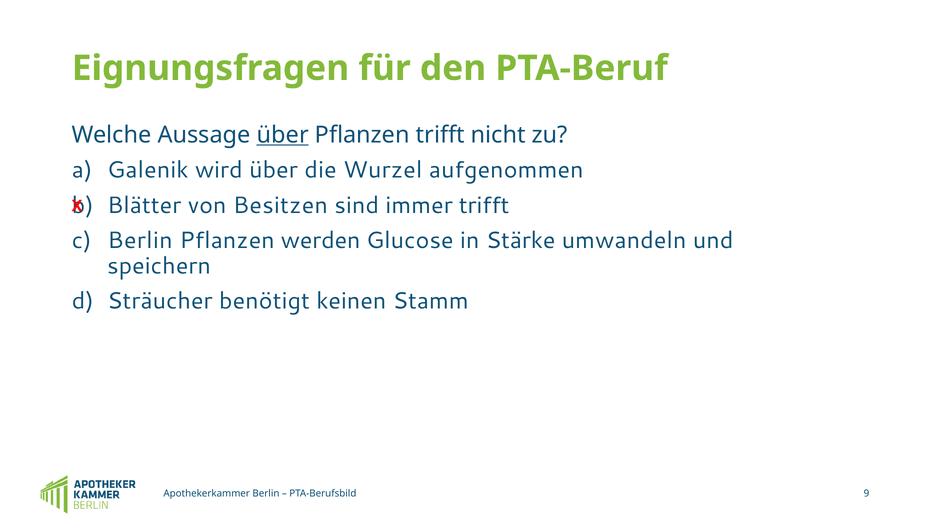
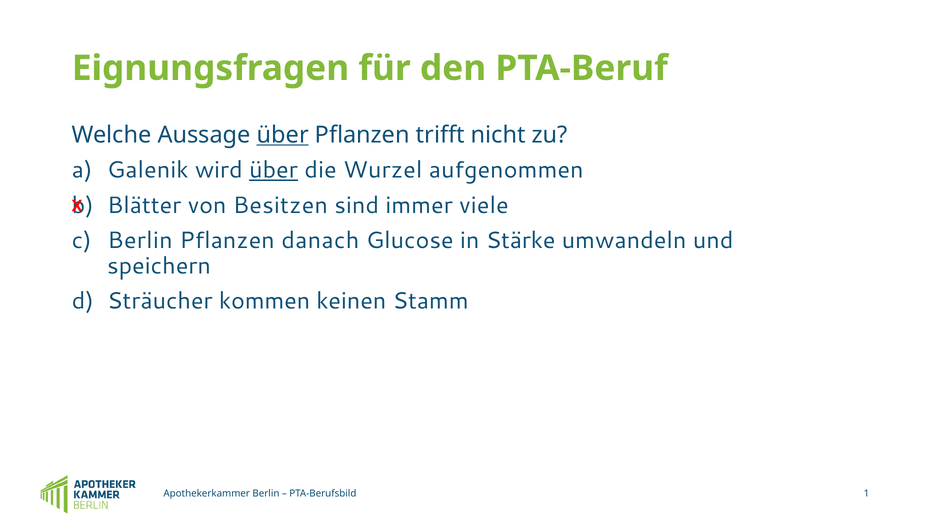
über underline: none -> present (273, 170)
immer trifft: trifft -> viele (484, 205)
werden: werden -> danach (320, 241)
benötigt: benötigt -> kommen (265, 301)
9: 9 -> 1 (867, 494)
